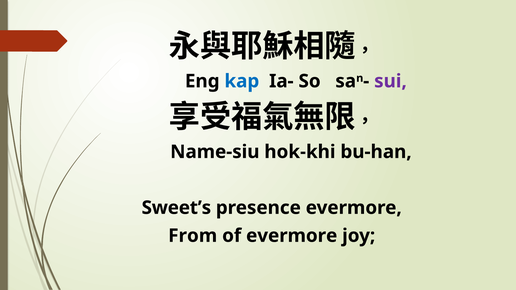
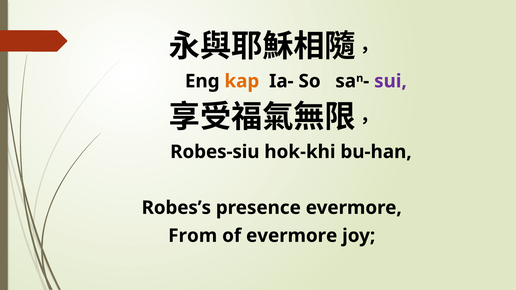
kap colour: blue -> orange (242, 81)
Name-siu: Name-siu -> Robes-siu (215, 152)
Sweet’s: Sweet’s -> Robes’s (176, 208)
